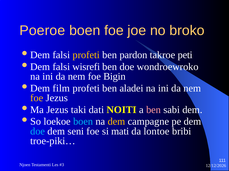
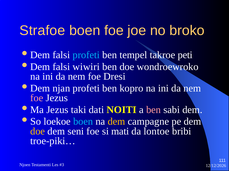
Poeroe: Poeroe -> Strafoe (42, 31)
profeti colour: yellow -> light blue (86, 55)
pardon: pardon -> tempel (133, 55)
wisrefi: wisrefi -> wiwiri (86, 67)
Bigin: Bigin -> Dresi (114, 77)
film: film -> njan (61, 89)
aladei: aladei -> kopro (131, 89)
foe colour: yellow -> pink (37, 98)
doe colour: light blue -> yellow (38, 132)
